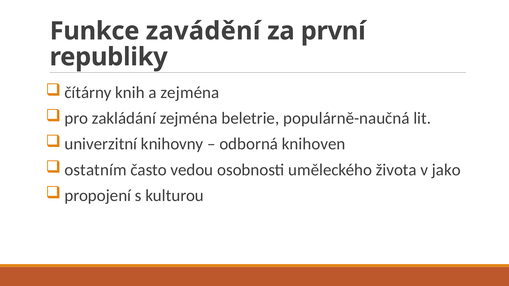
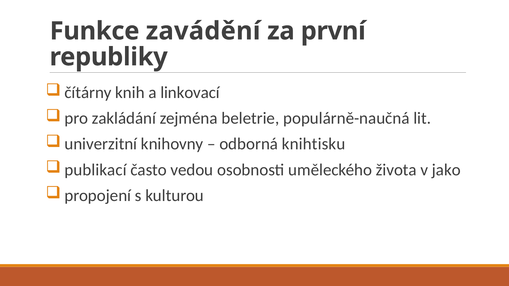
a zejména: zejména -> linkovací (190, 93)
knihoven: knihoven -> knihtisku (314, 144)
ostatním: ostatním -> publikací (96, 170)
